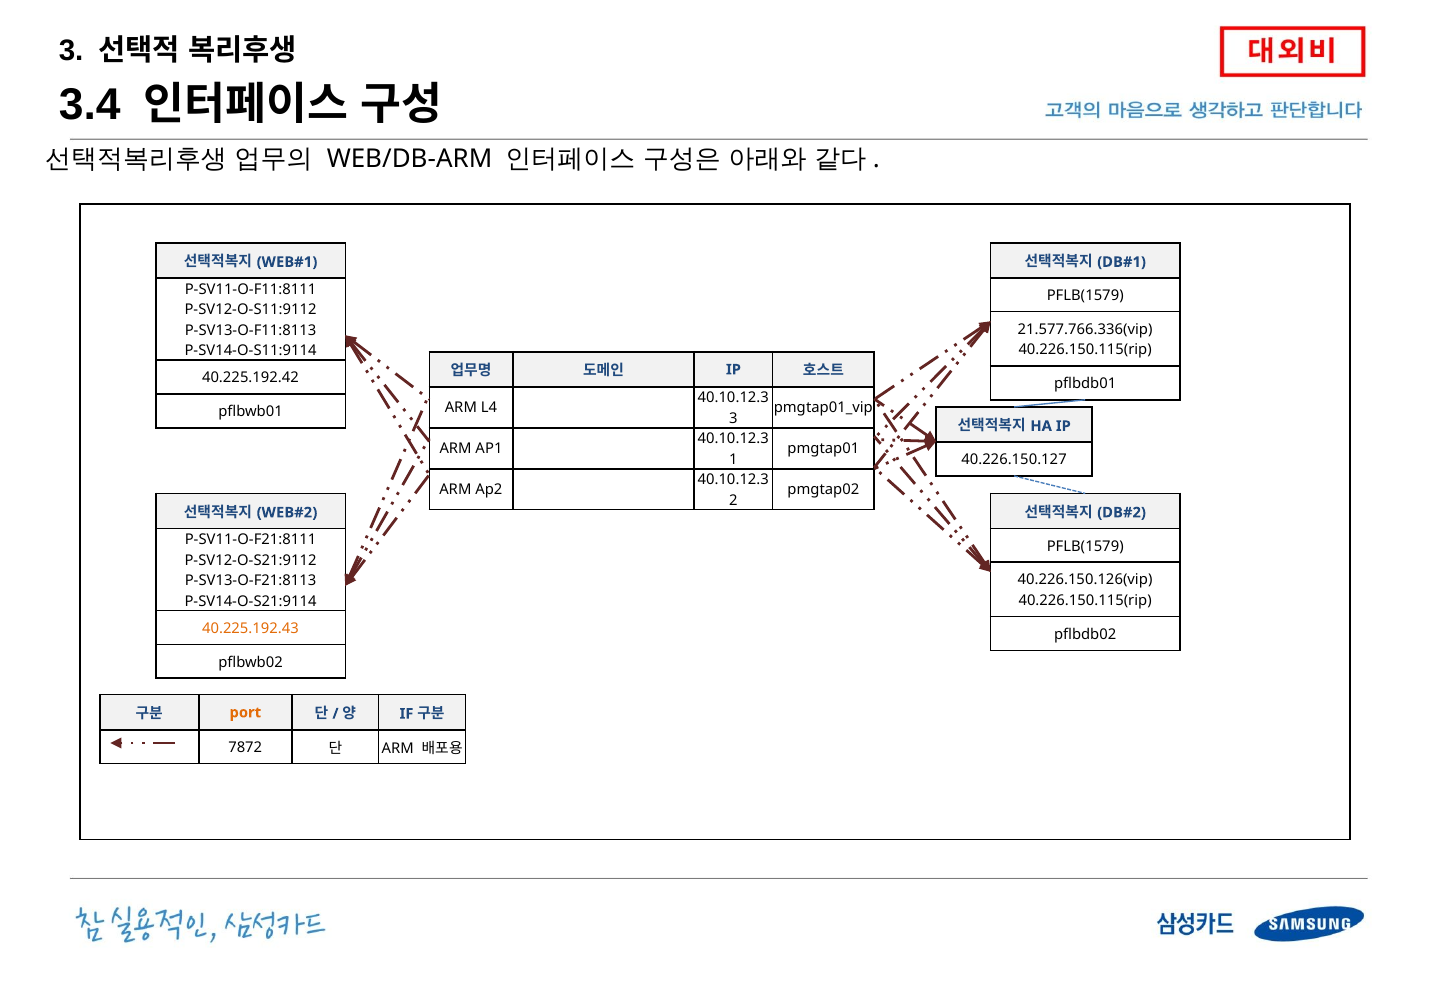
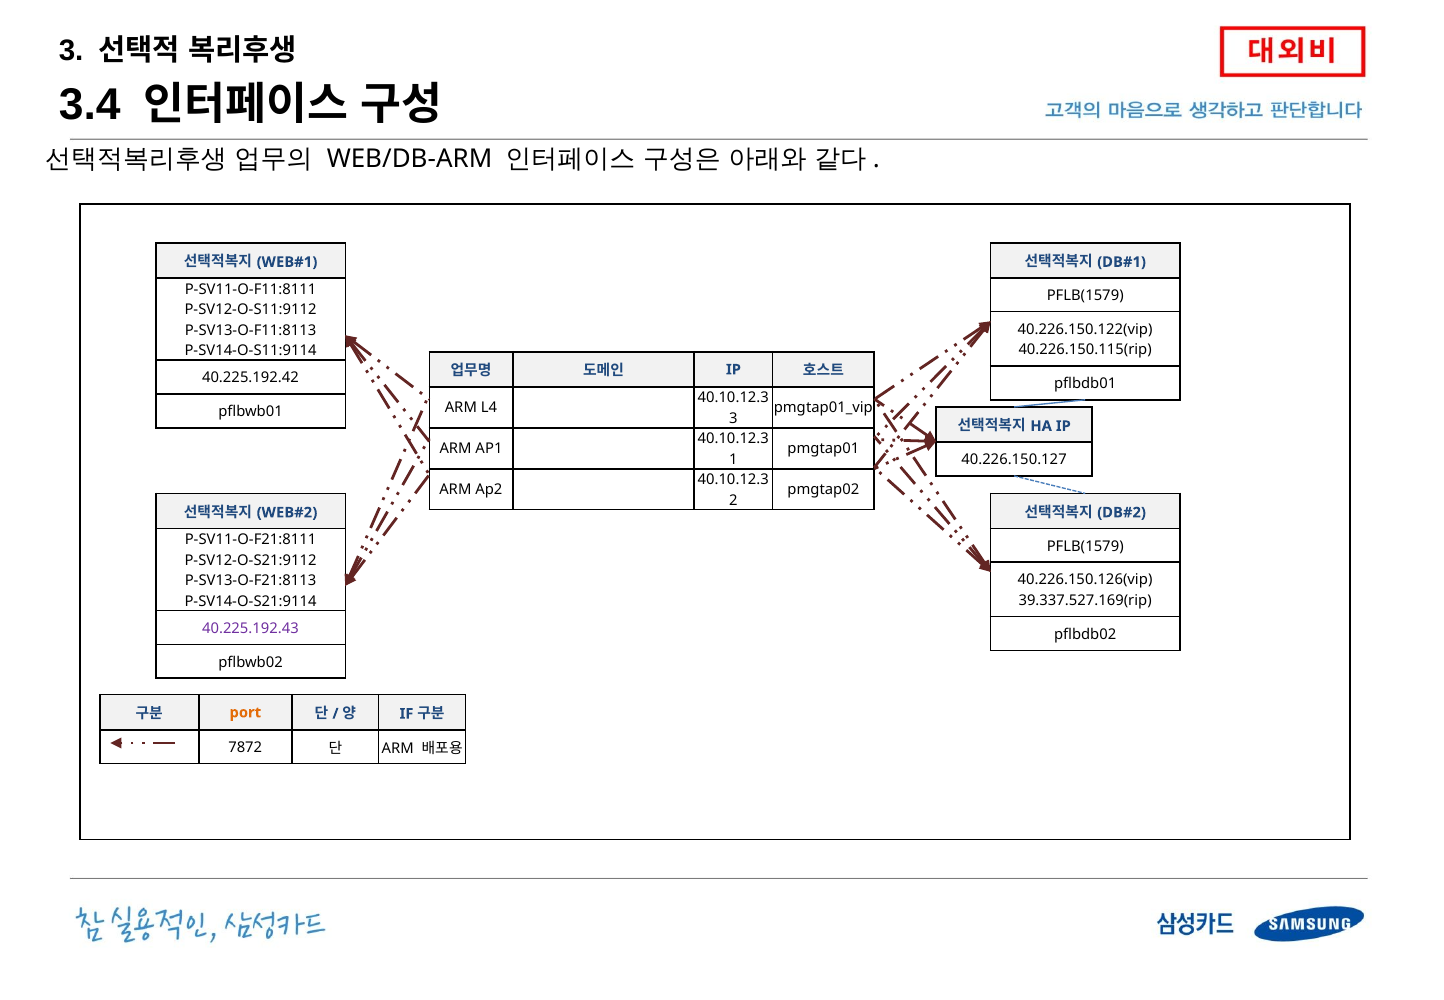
21.577.766.336(vip: 21.577.766.336(vip -> 40.226.150.122(vip (1085, 329)
40.226.150.115(rip: 40.226.150.115(rip -> 39.337.527.169(rip (1085, 600)
40.225.192.43 colour: orange -> purple (250, 628)
